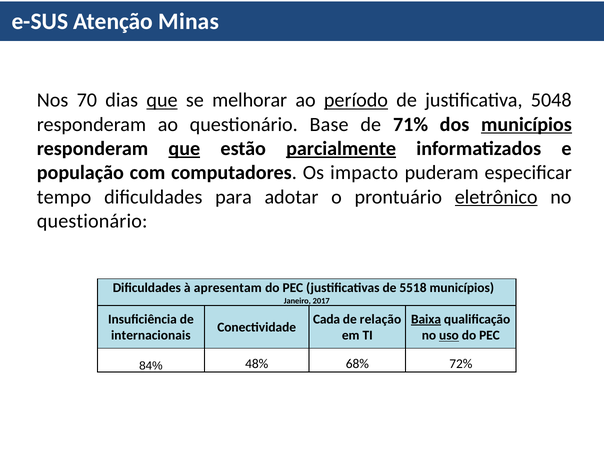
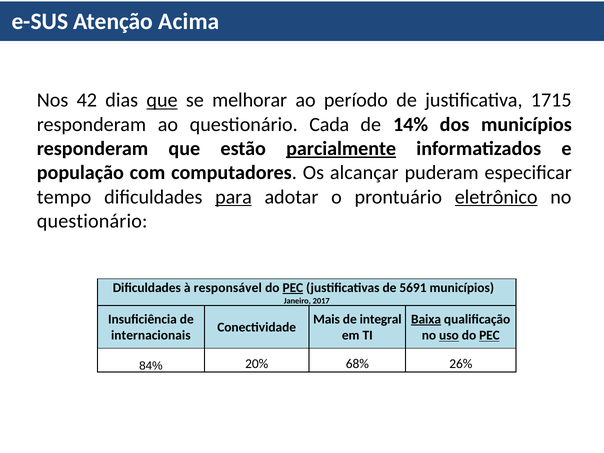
Minas: Minas -> Acima (189, 21)
70: 70 -> 42 (87, 100)
período underline: present -> none (356, 100)
5048: 5048 -> 1715 (551, 100)
Base: Base -> Cada (329, 124)
71%: 71% -> 14% (411, 124)
municípios underline: present -> none (526, 124)
que underline: present -> none (184, 149)
impacto: impacto -> alcançar (364, 173)
para underline: none -> present (233, 197)
apresentam: apresentam -> responsável (228, 288)
PEC underline: none -> present (293, 288)
5518: 5518 -> 5691 (413, 288)
Cada: Cada -> Mais (327, 319)
relação: relação -> integral (381, 319)
PEC underline: none -> present (489, 336)
48%: 48% -> 20% (257, 364)
72%: 72% -> 26% (461, 364)
